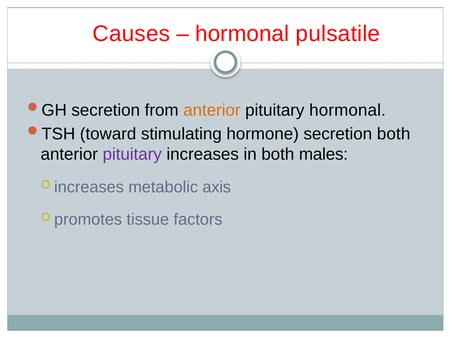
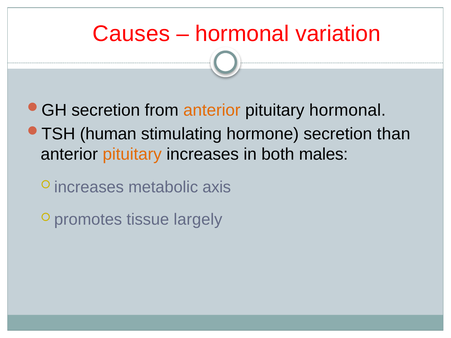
pulsatile: pulsatile -> variation (338, 34)
toward: toward -> human (108, 134)
secretion both: both -> than (394, 134)
pituitary colour: purple -> orange (132, 154)
factors: factors -> largely (198, 220)
